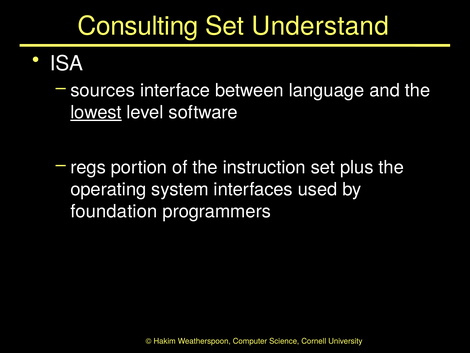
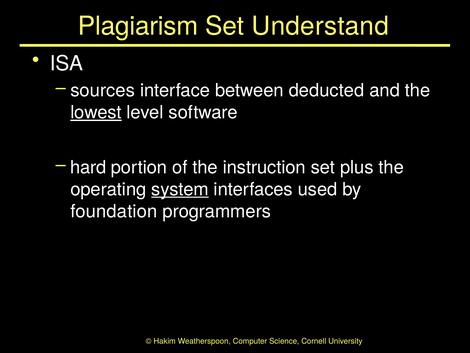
Consulting: Consulting -> Plagiarism (138, 26)
language: language -> deducted (327, 90)
regs: regs -> hard (88, 167)
system underline: none -> present (180, 189)
